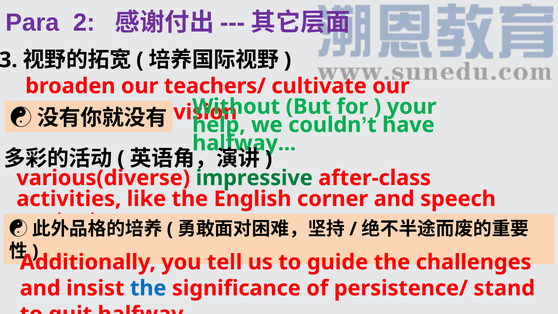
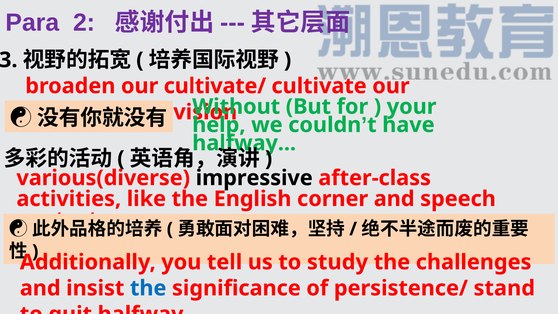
teachers/: teachers/ -> cultivate/ (215, 86)
impressive colour: green -> black (254, 178)
guide: guide -> study (337, 262)
